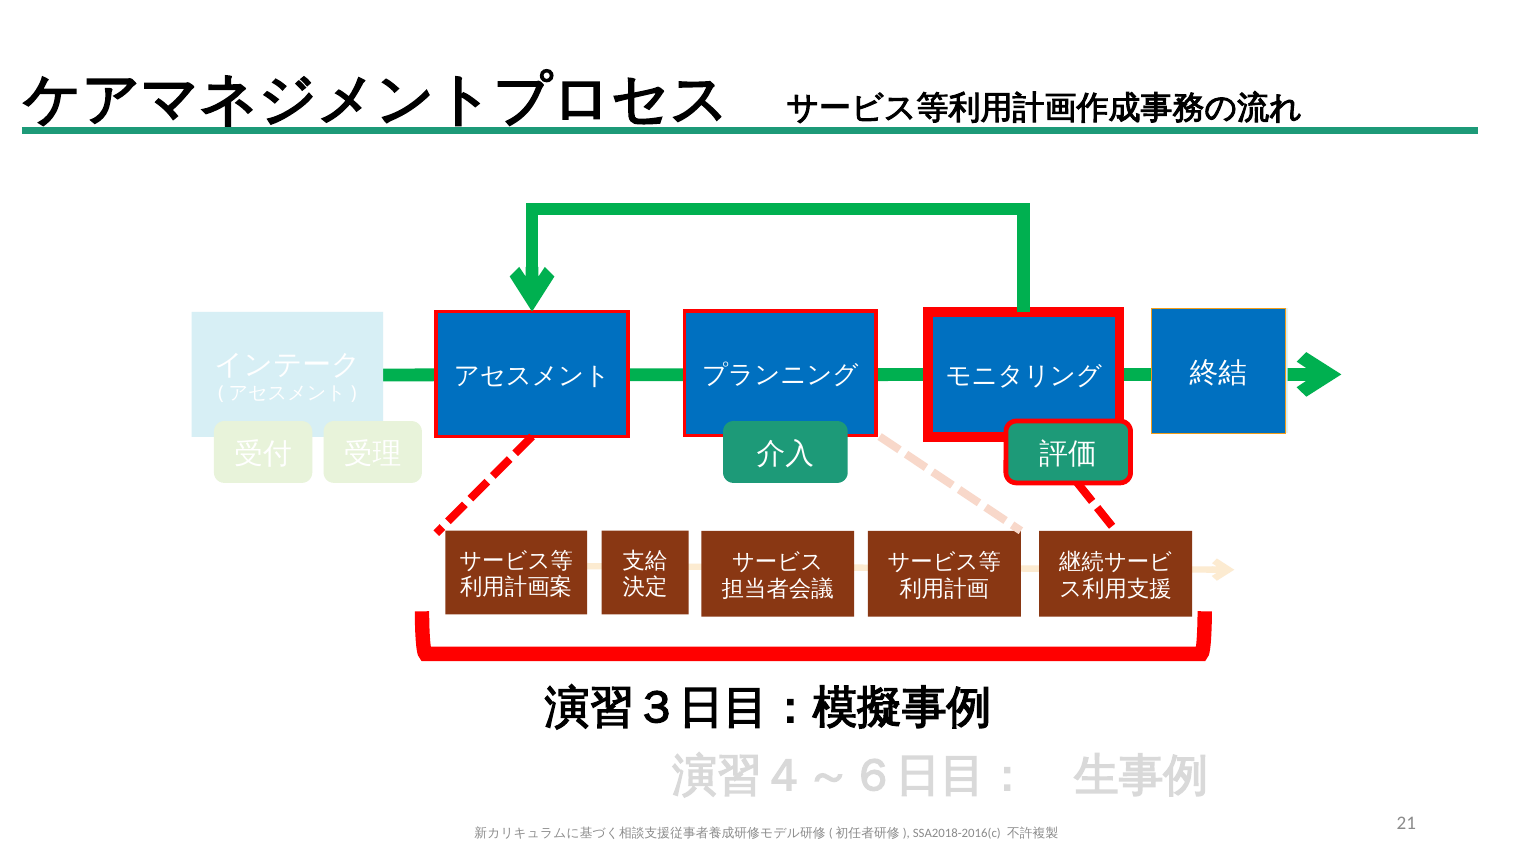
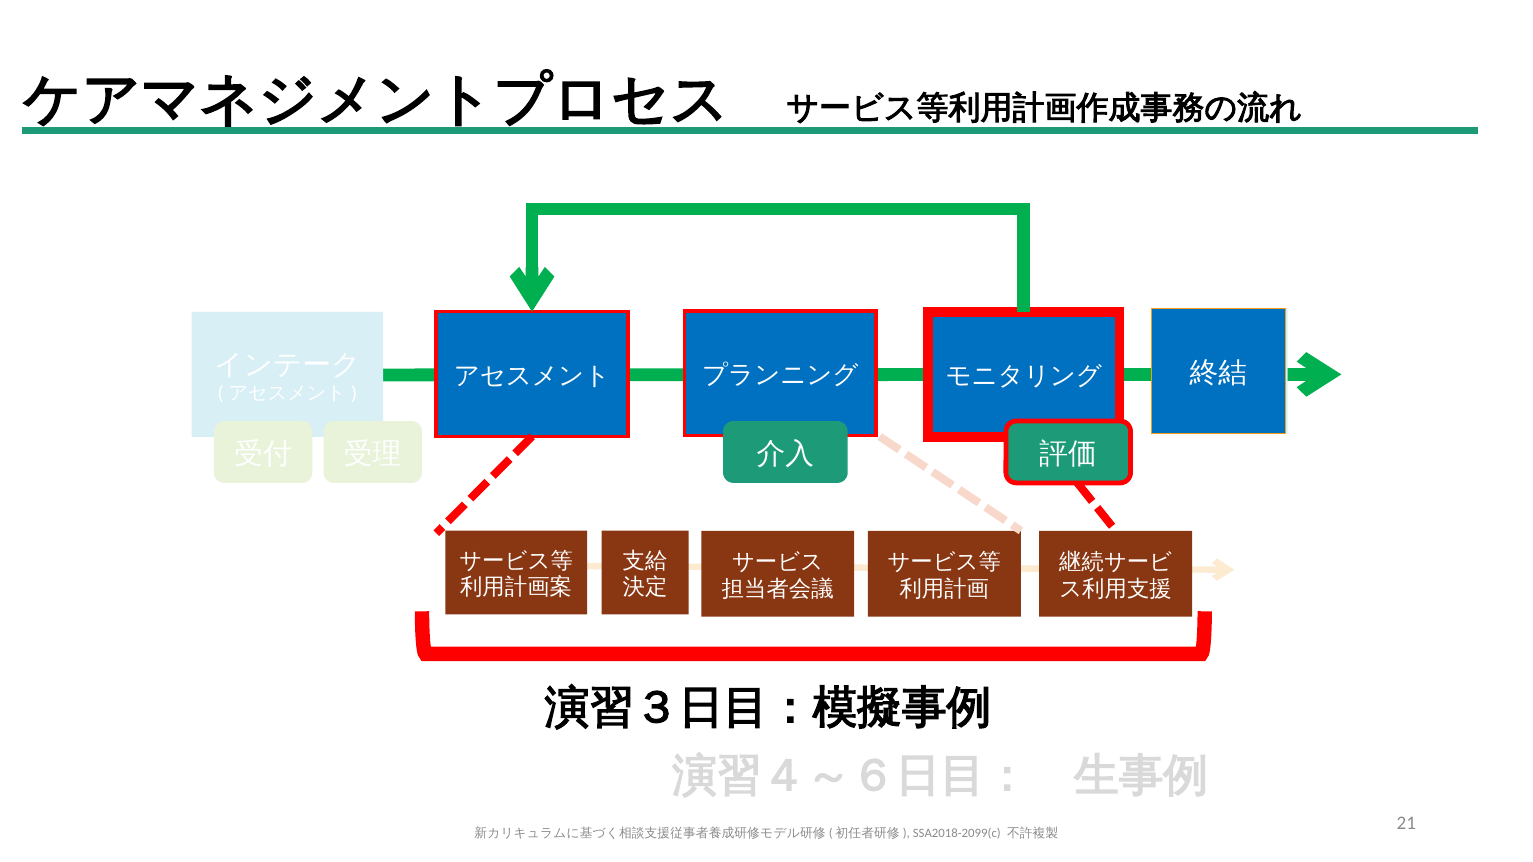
SSA2018-2016(c: SSA2018-2016(c -> SSA2018-2099(c (957, 833)
